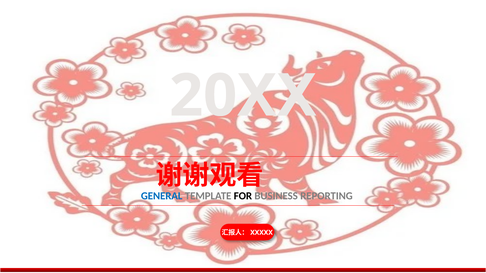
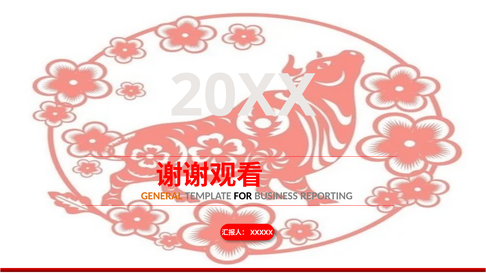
GENERAL colour: blue -> orange (162, 196)
